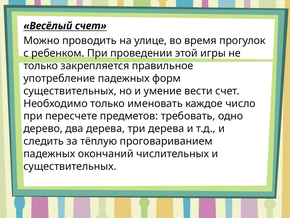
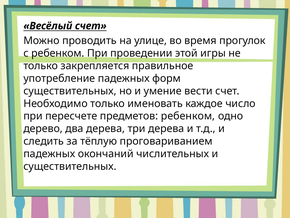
предметов требовать: требовать -> ребенком (188, 116)
